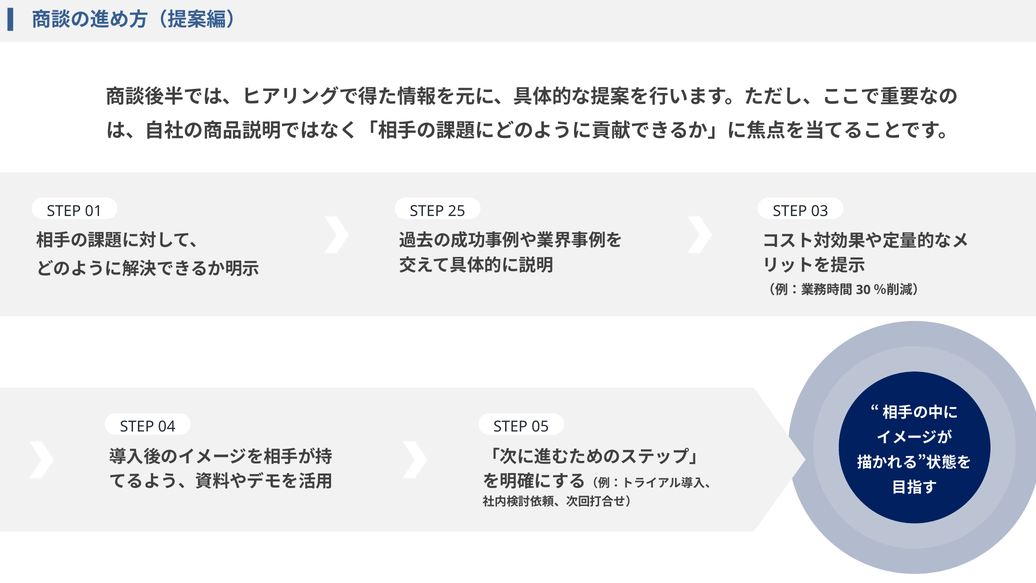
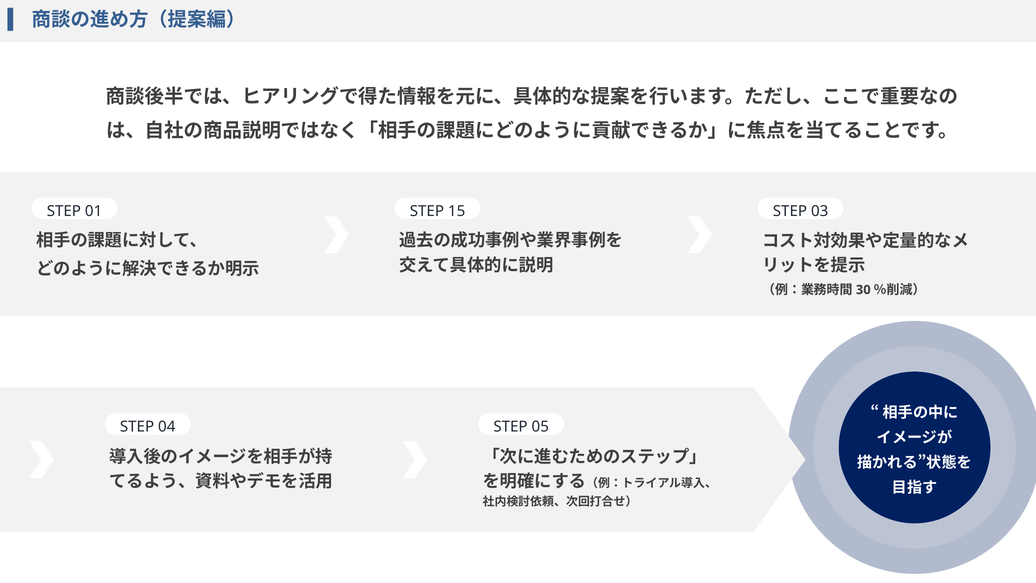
25: 25 -> 15 (457, 211)
